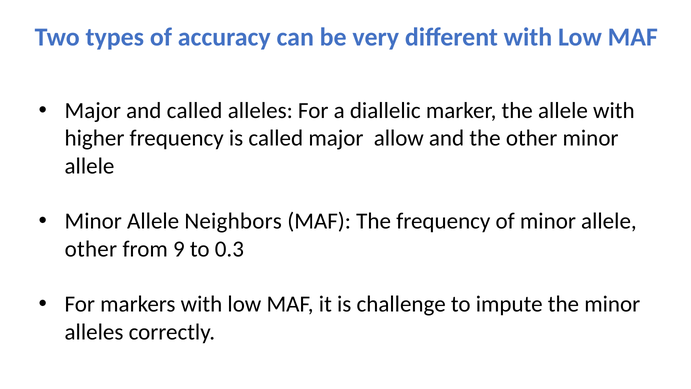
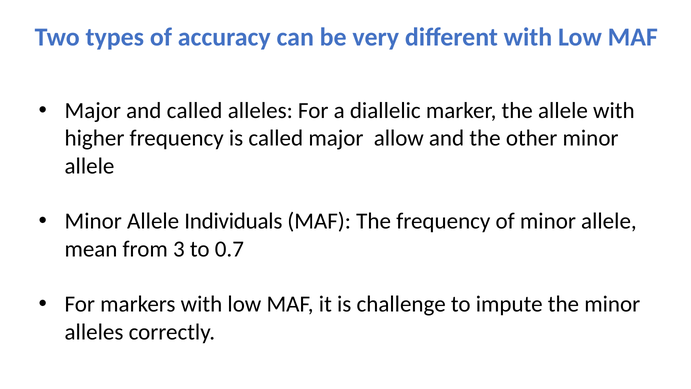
Neighbors: Neighbors -> Individuals (233, 221)
other: other -> mean (91, 249)
9: 9 -> 3 (179, 249)
0.3: 0.3 -> 0.7 (229, 249)
